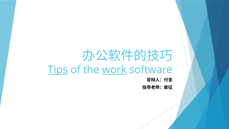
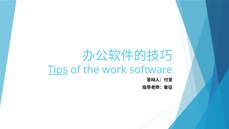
work underline: present -> none (114, 70)
